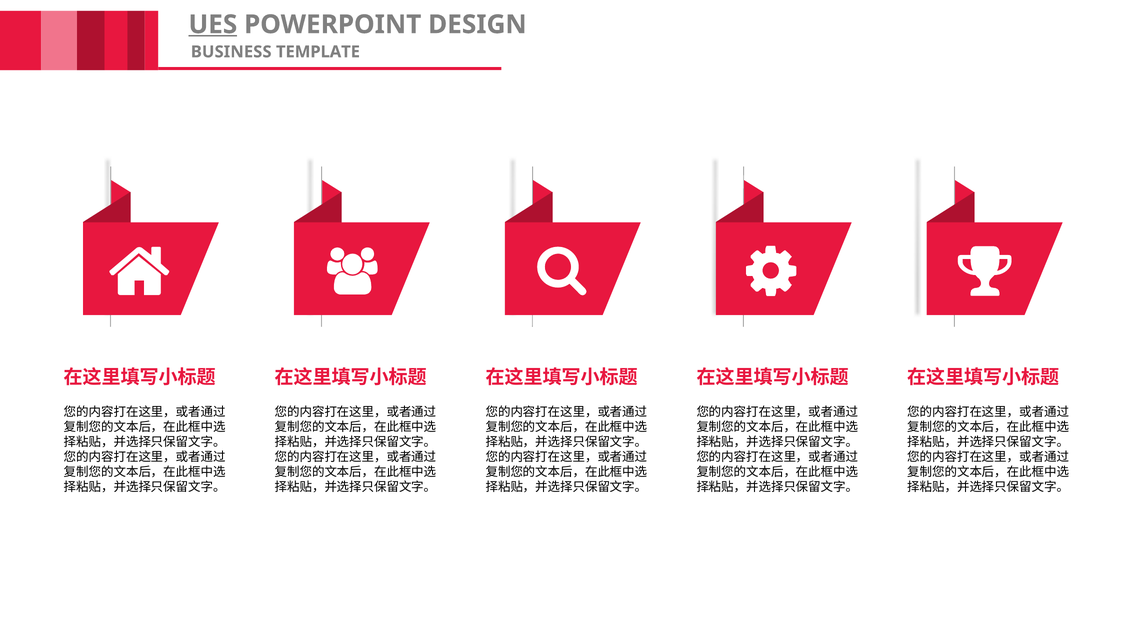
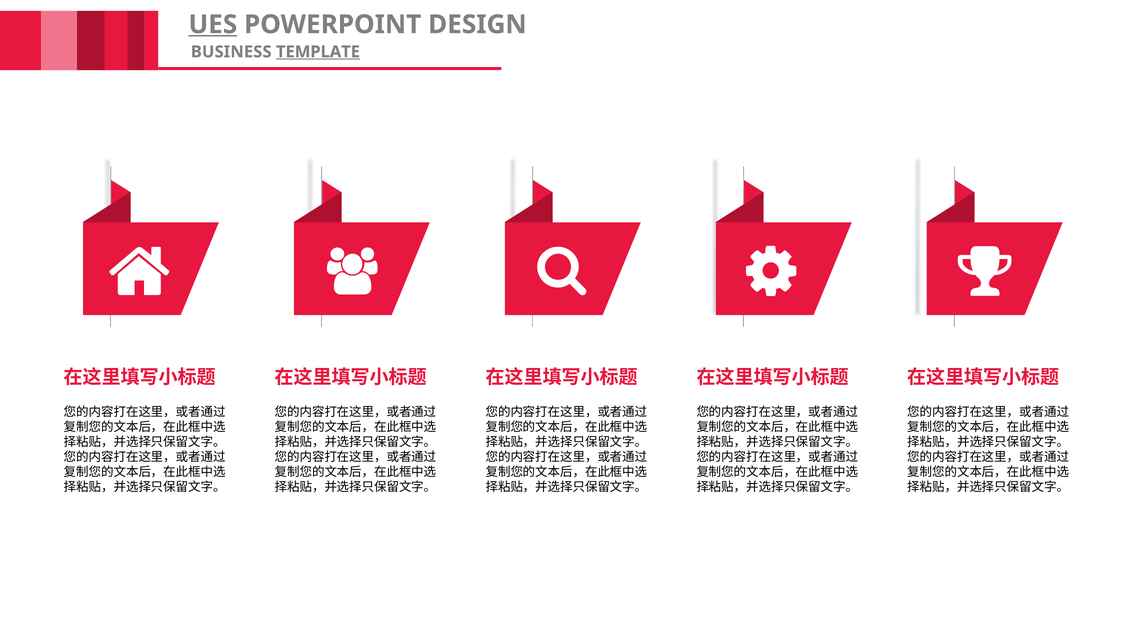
TEMPLATE underline: none -> present (318, 52)
